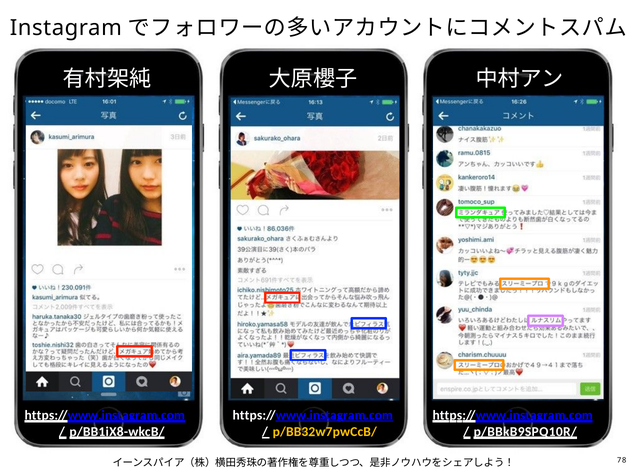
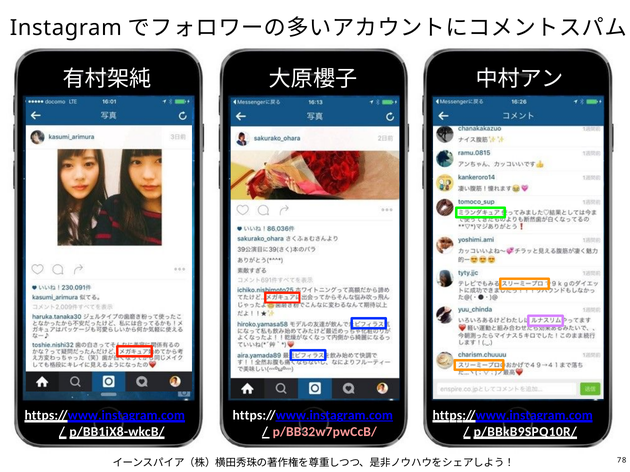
p/BB32w7pwCcB/ colour: yellow -> pink (325, 432)
